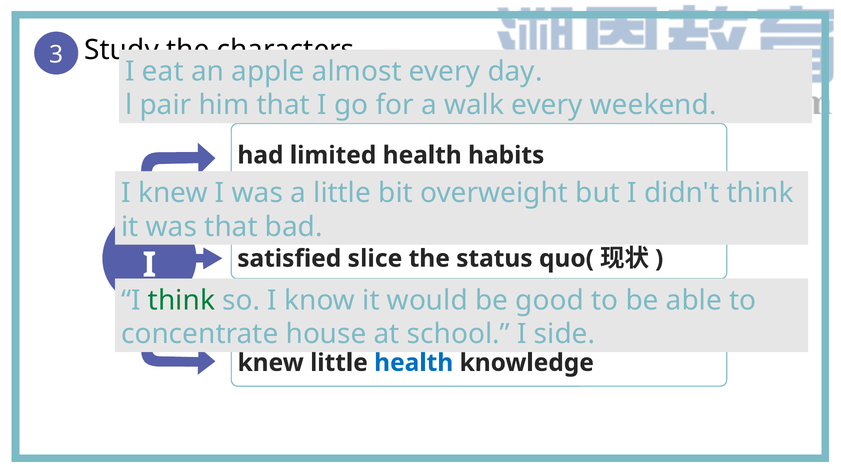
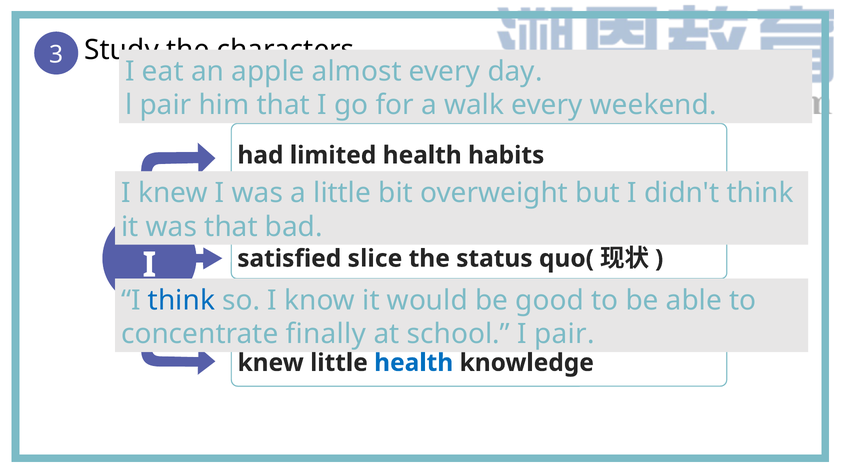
think colour: green -> blue (182, 301)
house: house -> finally (326, 334)
I side: side -> pair (564, 334)
